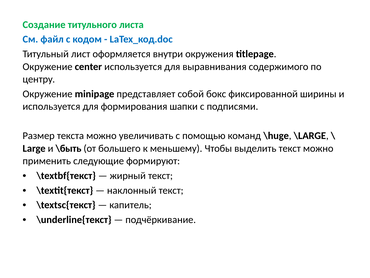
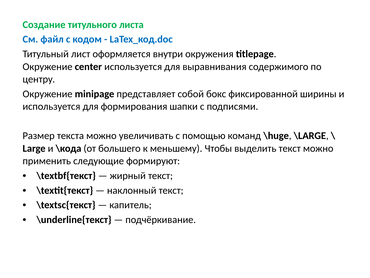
\быть: \быть -> \кода (69, 148)
